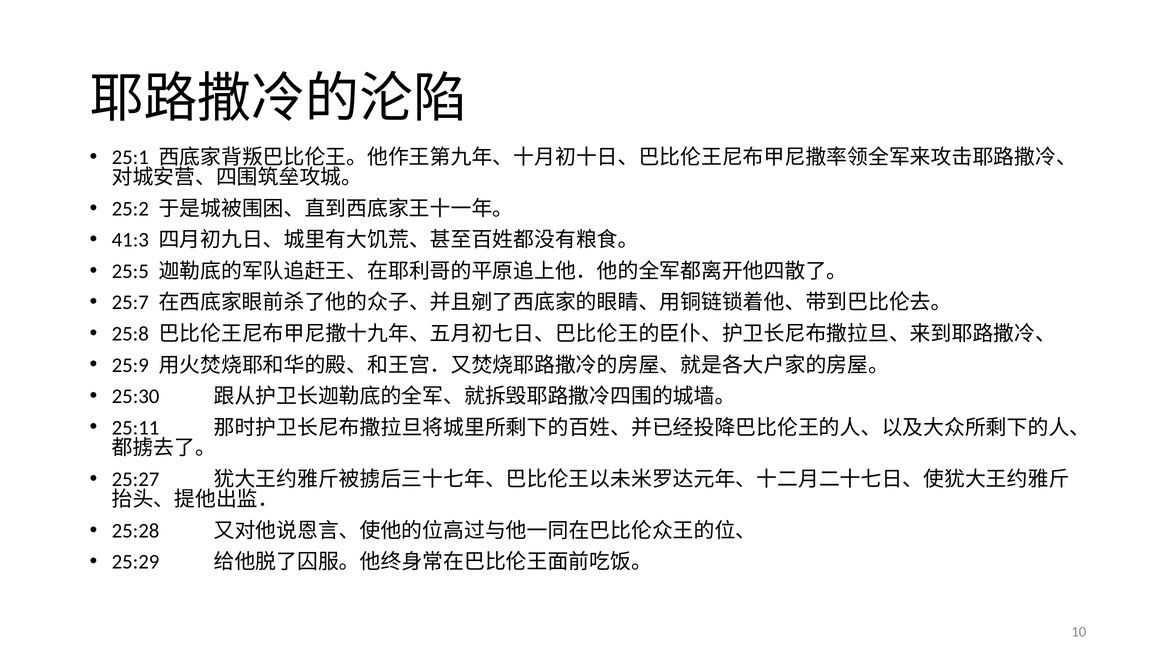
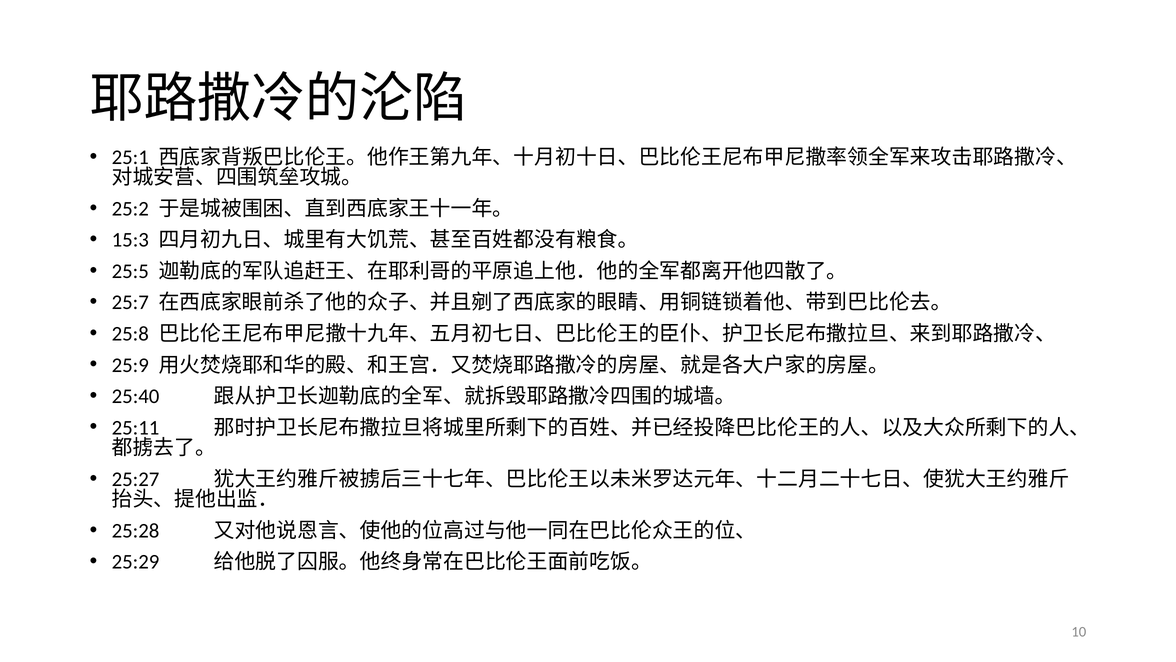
41:3: 41:3 -> 15:3 (130, 240)
25:30: 25:30 -> 25:40 (136, 396)
